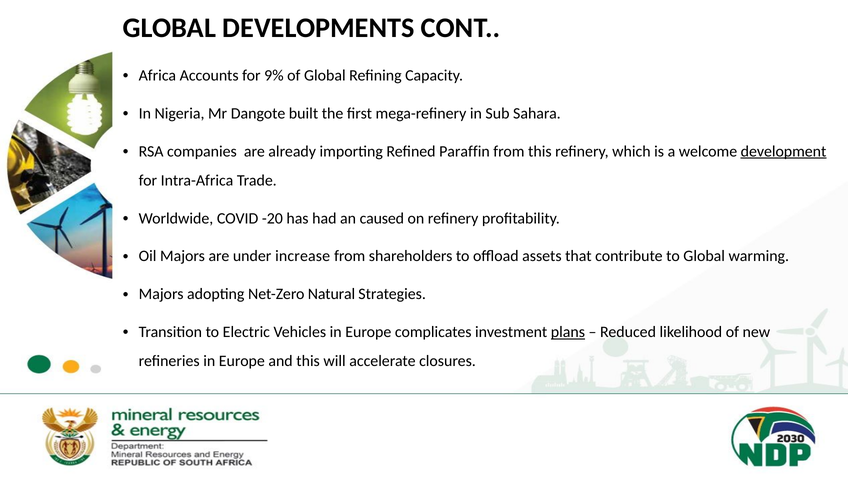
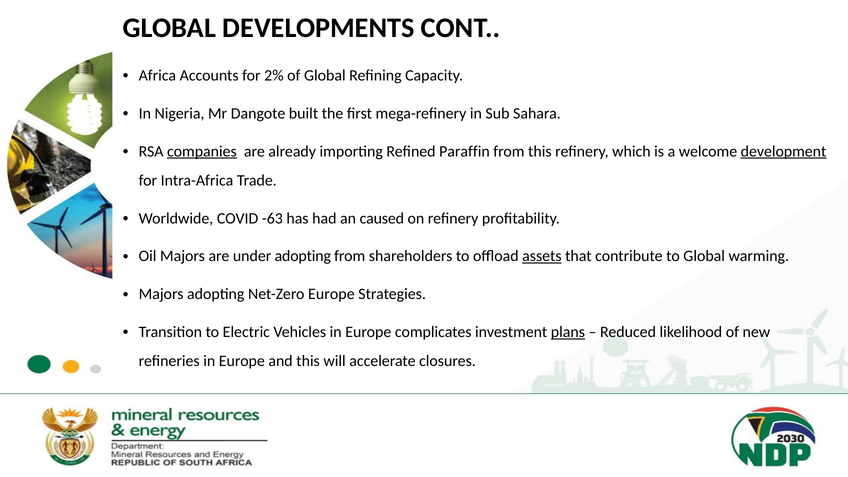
9%: 9% -> 2% (274, 75)
companies underline: none -> present (202, 151)
-20: -20 -> -63 (272, 218)
under increase: increase -> adopting (303, 256)
assets underline: none -> present (542, 256)
Net-Zero Natural: Natural -> Europe (331, 294)
